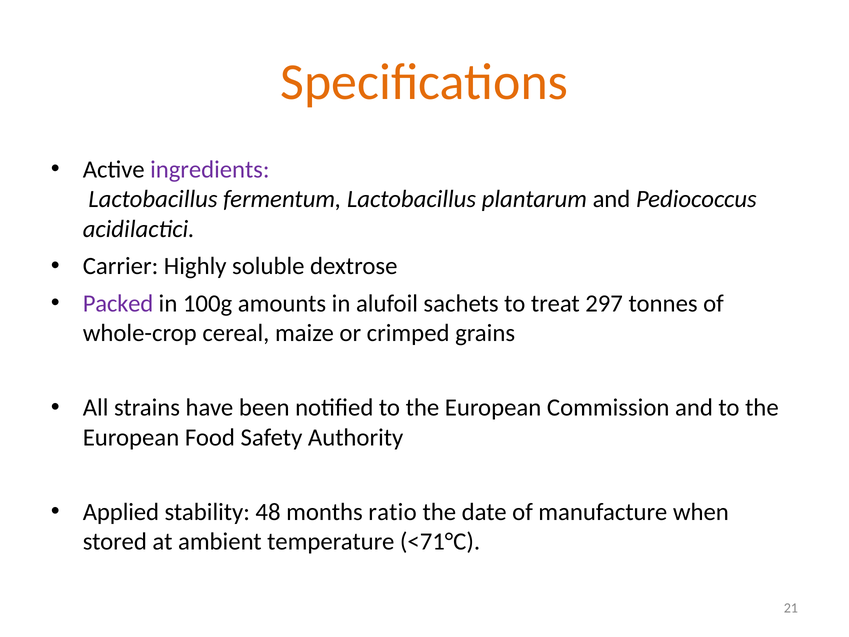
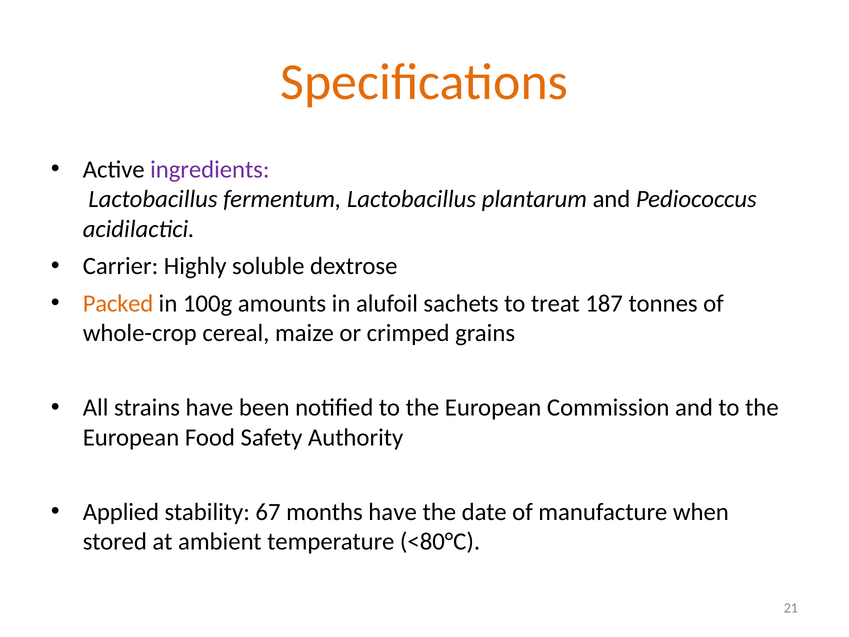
Packed colour: purple -> orange (118, 303)
297: 297 -> 187 (604, 303)
48: 48 -> 67 (268, 512)
months ratio: ratio -> have (393, 512)
<71°C: <71°C -> <80°C (440, 542)
